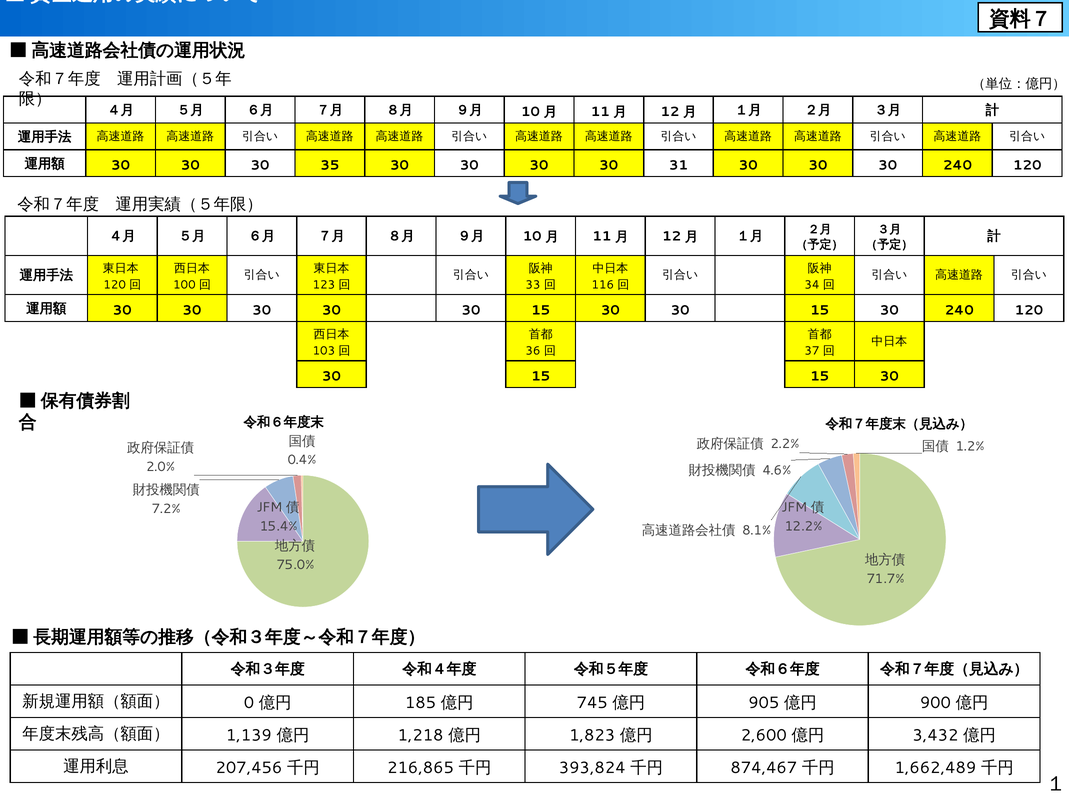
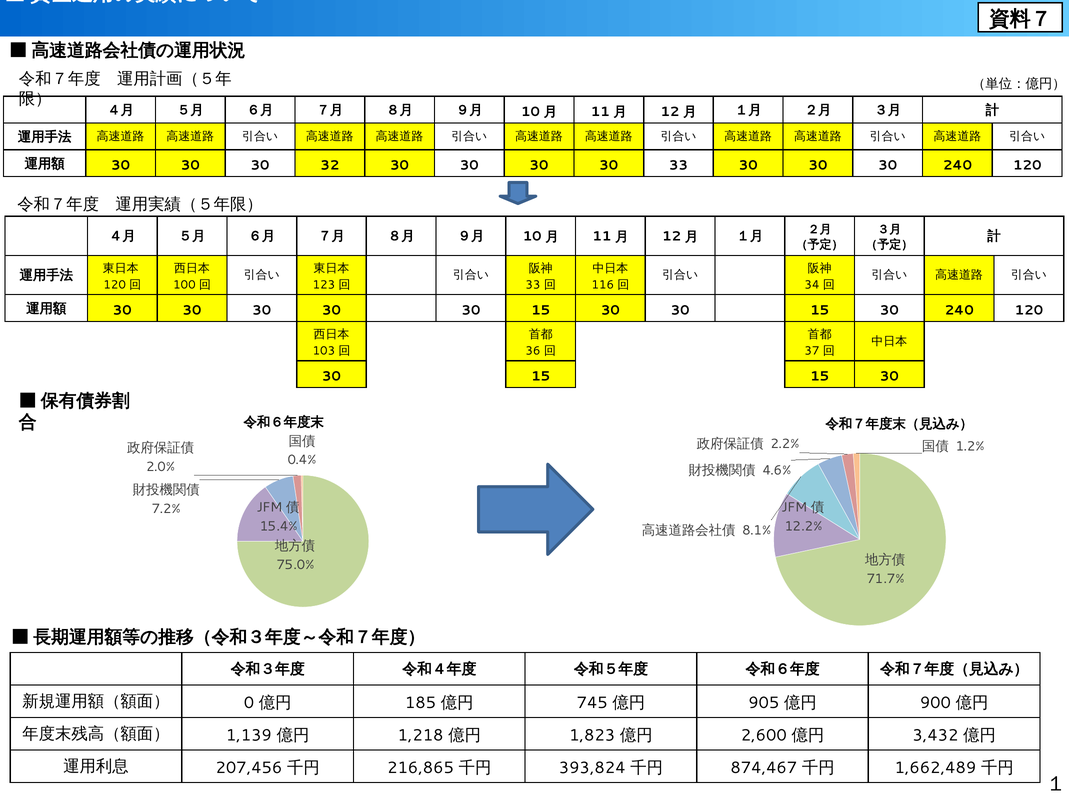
35: 35 -> 32 (330, 165)
30 31: 31 -> 33 (678, 165)
